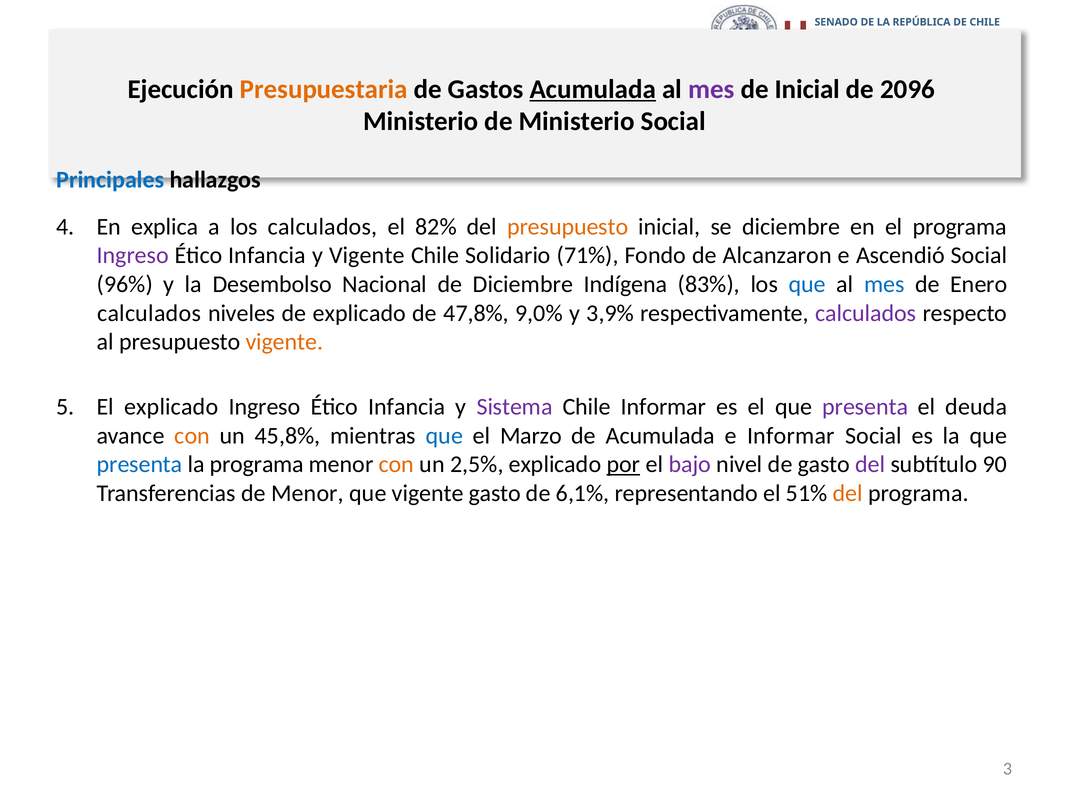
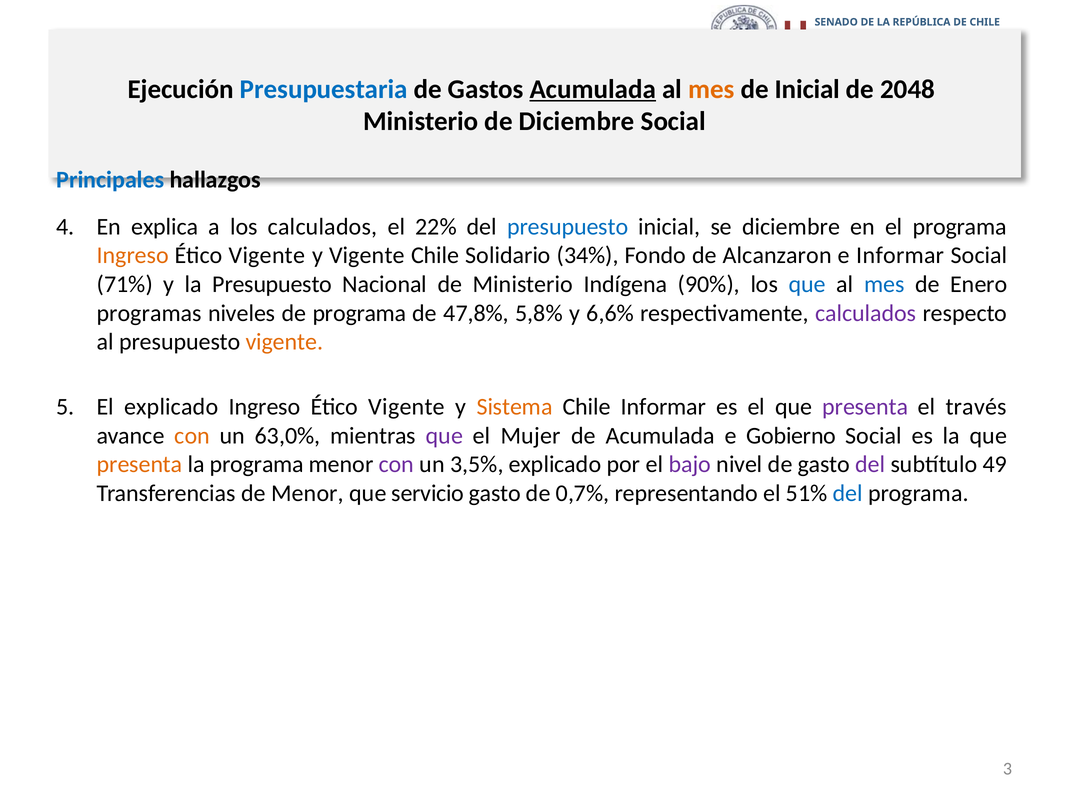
Presupuestaria colour: orange -> blue (324, 89)
mes colour: purple -> orange (711, 89)
2096: 2096 -> 2048 (908, 89)
de Ministerio: Ministerio -> Diciembre (577, 122)
82%: 82% -> 22% (436, 227)
presupuesto colour: orange -> blue (568, 227)
Ingreso colour: purple -> orange (133, 256)
Infancia: Infancia -> Vigente (267, 256)
71%: 71% -> 34% (588, 256)
e Ascendió: Ascendió -> Informar (900, 256)
96%: 96% -> 71% (125, 285)
la Desembolso: Desembolso -> Presupuesto (272, 285)
de Diciembre: Diciembre -> Ministerio (523, 285)
83%: 83% -> 90% (709, 285)
calculados: calculados -> programas (149, 313)
de explicado: explicado -> programa (359, 313)
9,0%: 9,0% -> 5,8% (539, 313)
3,9%: 3,9% -> 6,6% (610, 313)
Infancia: Infancia -> Vigente (407, 407)
Sistema colour: purple -> orange (515, 407)
deuda: deuda -> través (976, 407)
45,8%: 45,8% -> 63,0% (288, 436)
que colour: blue -> purple (444, 436)
Marzo: Marzo -> Mujer (531, 436)
e Informar: Informar -> Gobierno (791, 436)
presenta colour: blue -> orange (140, 465)
con colour: orange -> purple (396, 465)
2,5%: 2,5% -> 3,5% (477, 465)
por underline: present -> none (623, 465)
90: 90 -> 49 (995, 465)
que vigente: vigente -> servicio (428, 494)
6,1%: 6,1% -> 0,7% (583, 494)
del colour: orange -> blue (848, 494)
